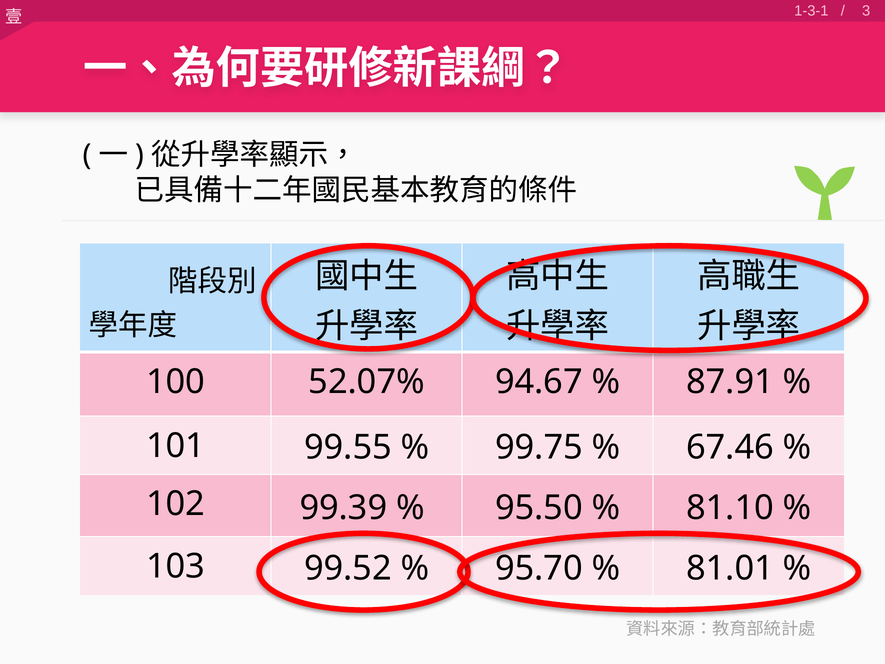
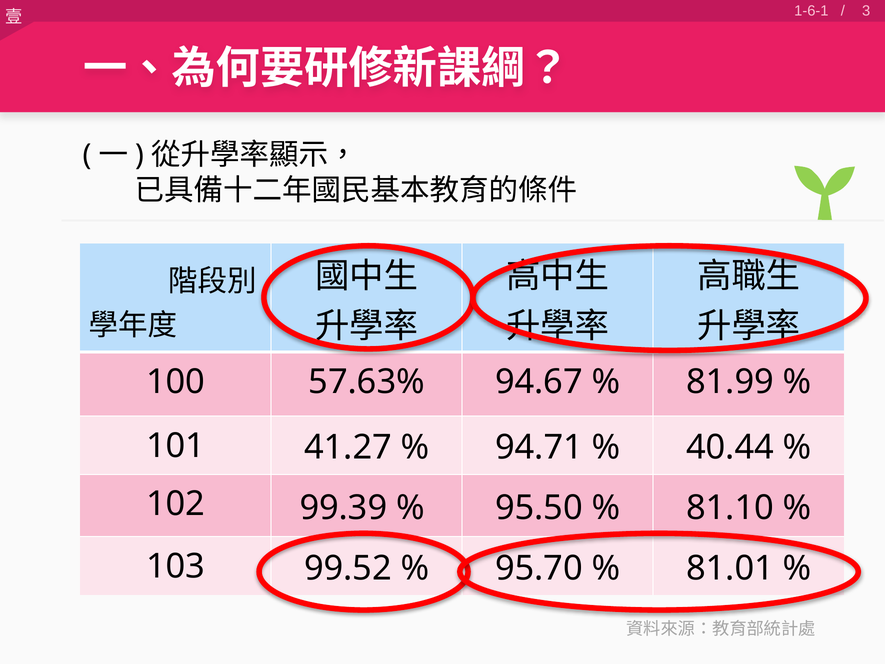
1-3-1: 1-3-1 -> 1-6-1 (811, 11)
52.07%: 52.07% -> 57.63% (367, 382)
87.91: 87.91 -> 81.99 (730, 382)
99.55: 99.55 -> 41.27 (348, 447)
99.75: 99.75 -> 94.71 (539, 447)
67.46: 67.46 -> 40.44 (730, 447)
